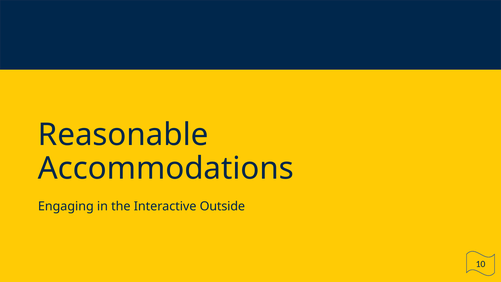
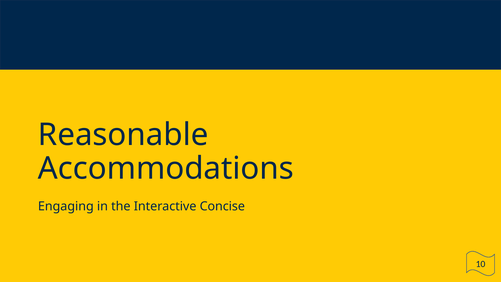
Outside: Outside -> Concise (222, 206)
